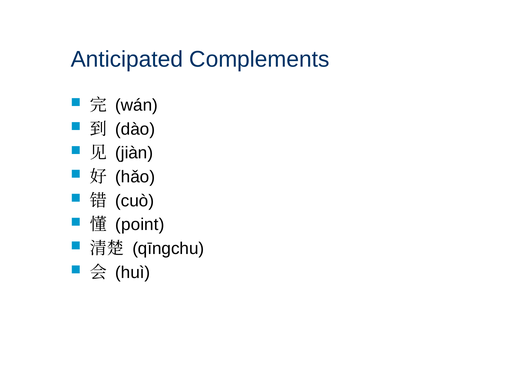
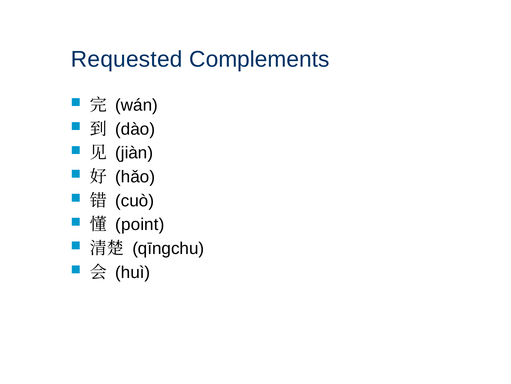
Anticipated: Anticipated -> Requested (127, 59)
